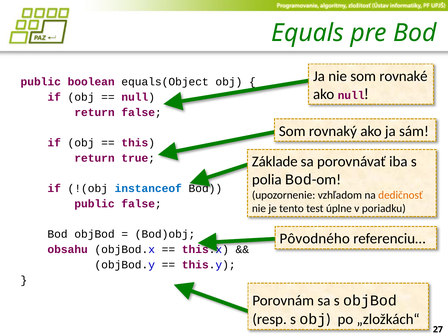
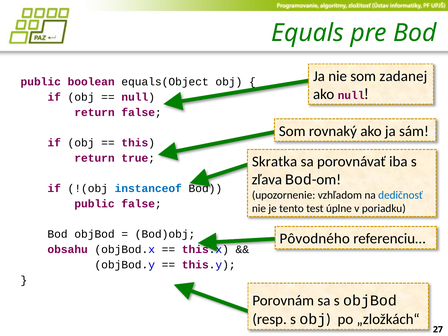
rovnaké: rovnaké -> zadanej (403, 76)
Základe: Základe -> Skratka (275, 162)
polia: polia -> zľava (267, 180)
dedičnosť colour: orange -> blue (401, 195)
